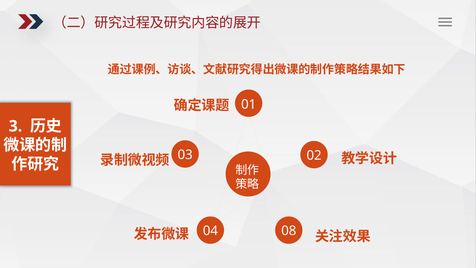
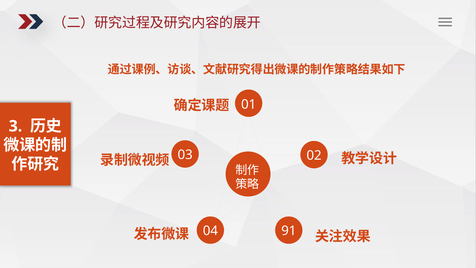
08: 08 -> 91 (289, 231)
